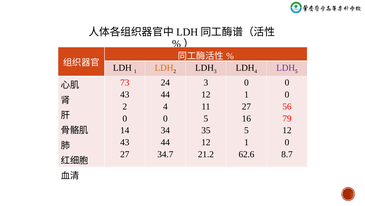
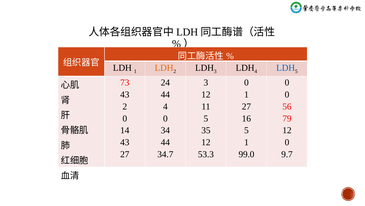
LDH colour: purple -> blue (286, 68)
21.2: 21.2 -> 53.3 (206, 154)
62.6: 62.6 -> 99.0 (246, 154)
8.7: 8.7 -> 9.7 (287, 154)
